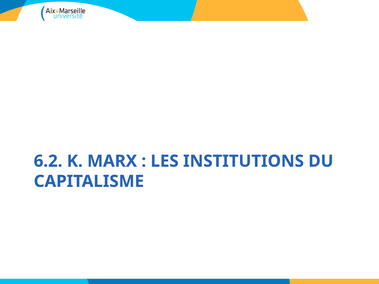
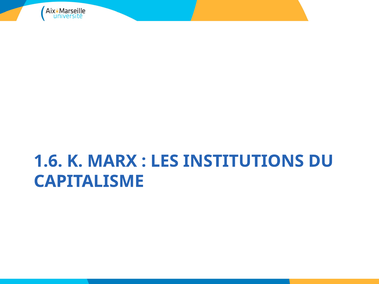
6.2: 6.2 -> 1.6 (48, 161)
